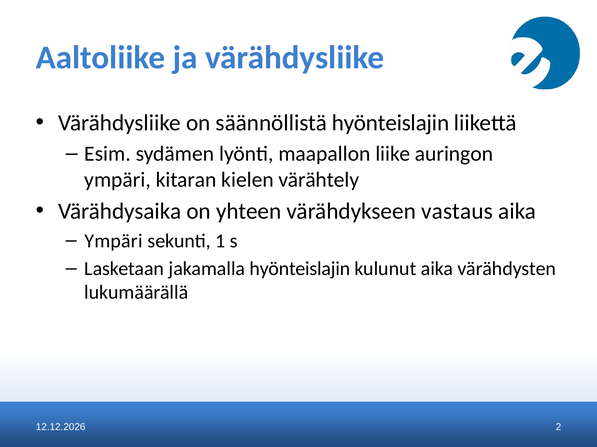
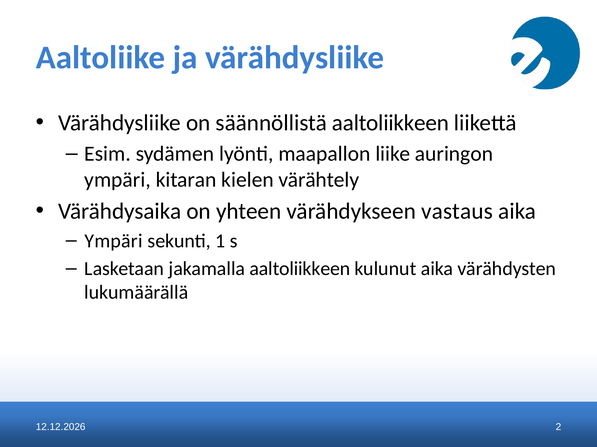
säännöllistä hyönteislajin: hyönteislajin -> aaltoliikkeen (390, 123)
jakamalla hyönteislajin: hyönteislajin -> aaltoliikkeen (300, 269)
